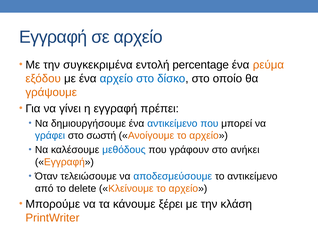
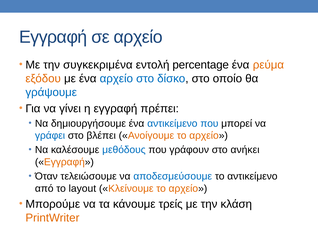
γράψουμε colour: orange -> blue (51, 92)
σωστή: σωστή -> βλέπει (101, 136)
delete: delete -> layout (82, 189)
ξέρει: ξέρει -> τρείς (171, 204)
